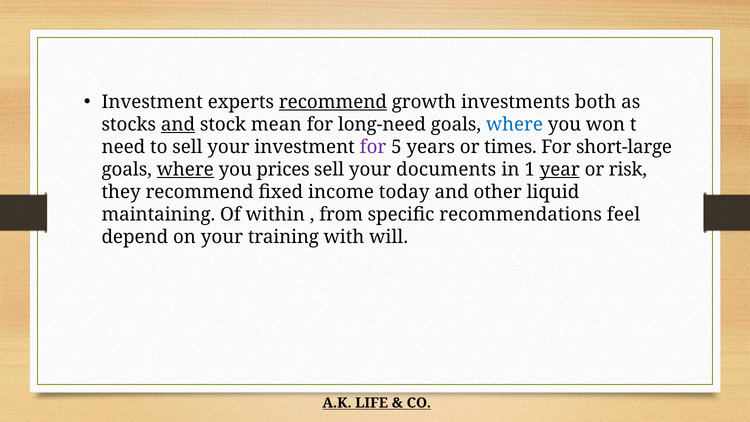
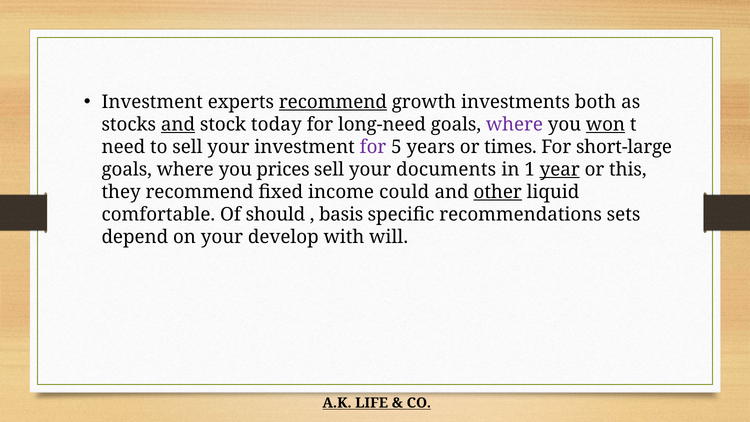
mean: mean -> today (276, 124)
where colour: blue -> purple (514, 124)
won underline: none -> present (606, 124)
where underline: present -> none (185, 169)
risk: risk -> this (628, 169)
today: today -> could (404, 192)
other underline: none -> present (498, 192)
maintaining: maintaining -> comfortable (158, 214)
within: within -> should (275, 214)
from: from -> basis (341, 214)
feel: feel -> sets (624, 214)
training: training -> develop (283, 237)
